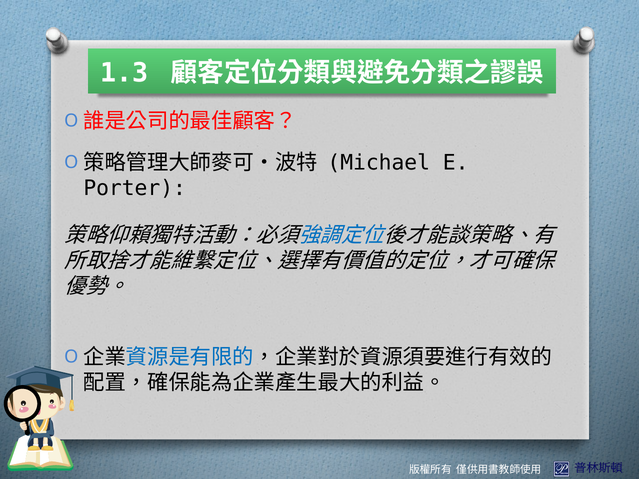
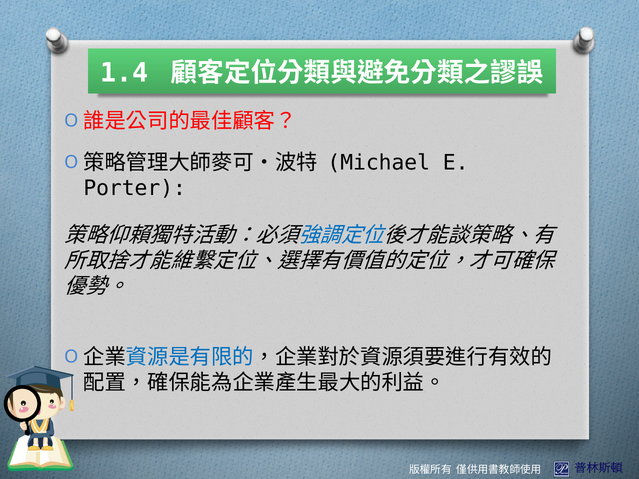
1.3: 1.3 -> 1.4 (124, 73)
